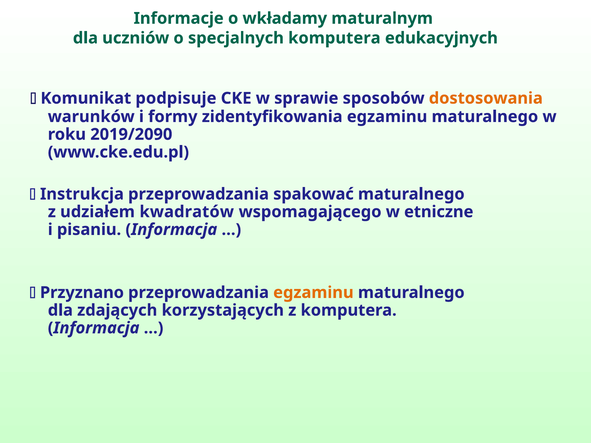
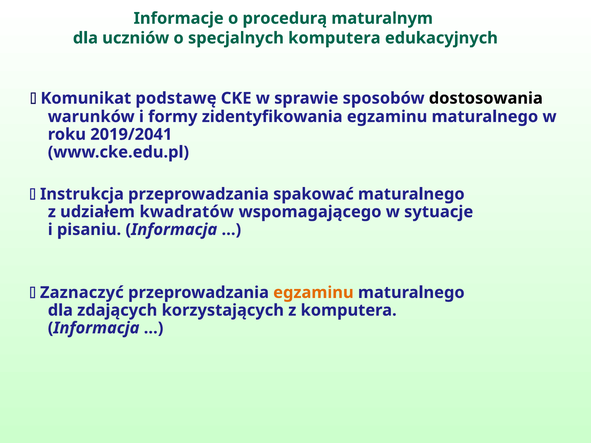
wkładamy: wkładamy -> procedurą (285, 18)
podpisuje: podpisuje -> podstawę (176, 98)
dostosowania colour: orange -> black (486, 98)
2019/2090: 2019/2090 -> 2019/2041 (131, 134)
etniczne: etniczne -> sytuacje (439, 212)
Przyznano: Przyznano -> Zaznaczyć (82, 293)
